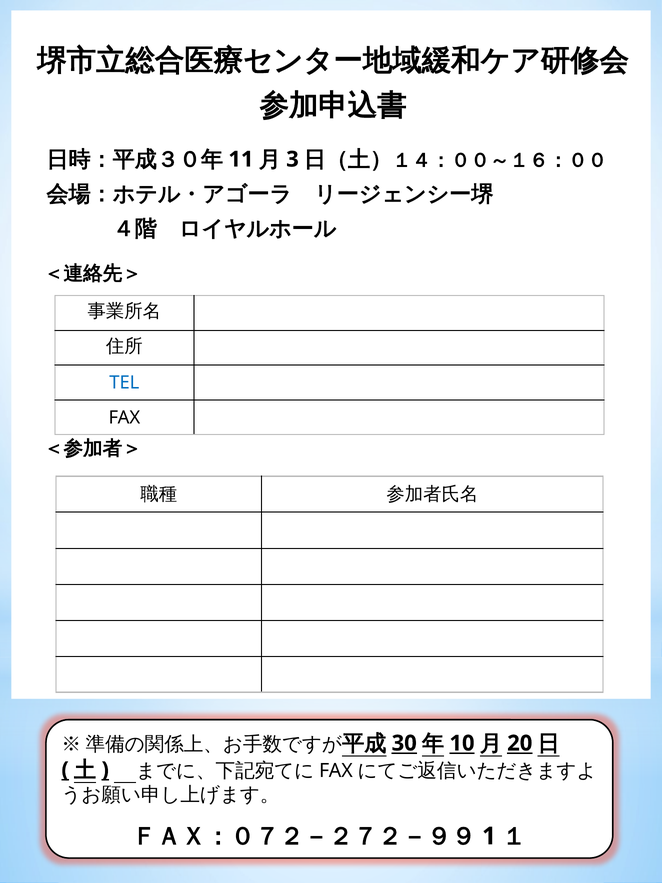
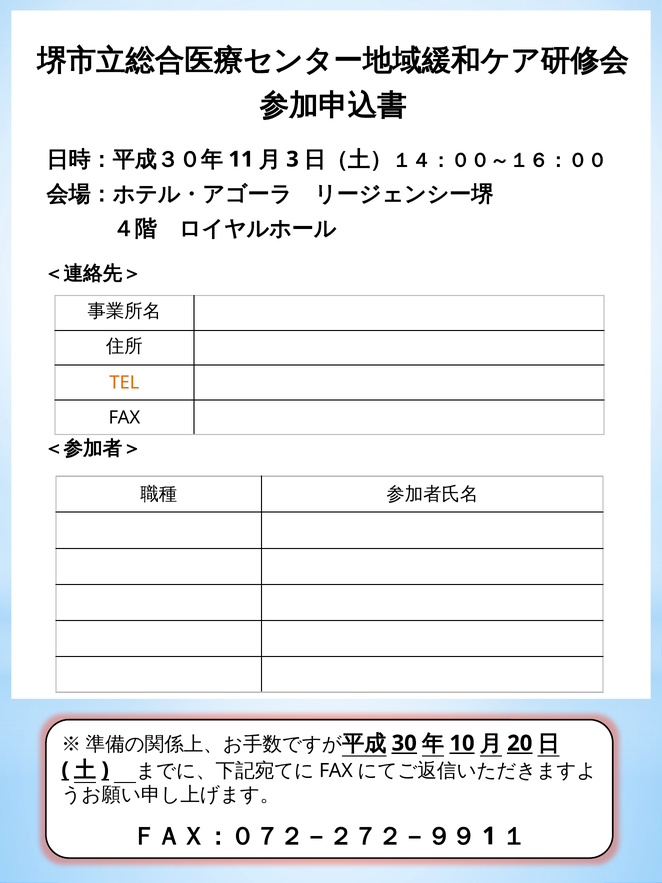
TEL colour: blue -> orange (124, 383)
